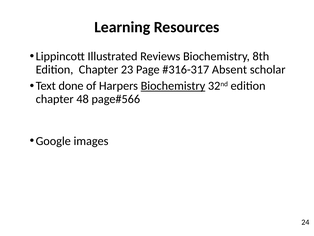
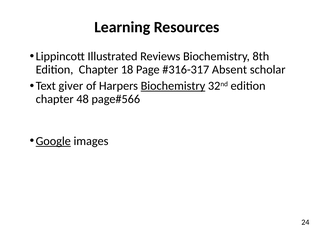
23: 23 -> 18 (127, 69)
done: done -> giver (71, 86)
Google underline: none -> present (53, 141)
